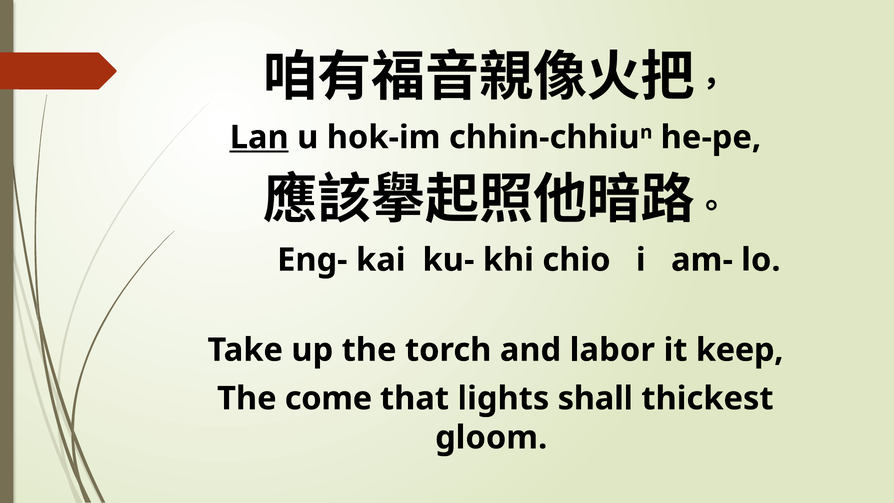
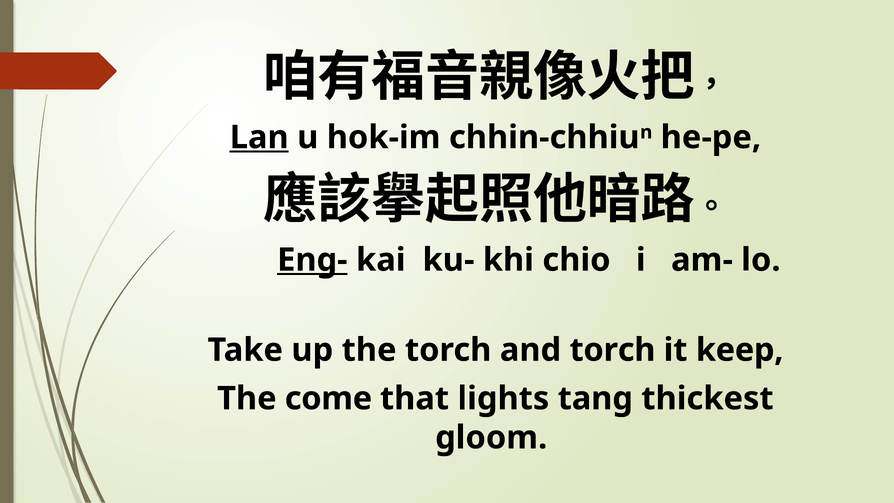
Eng- underline: none -> present (312, 260)
and labor: labor -> torch (613, 350)
shall: shall -> tang (595, 398)
